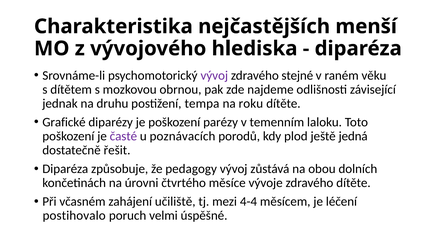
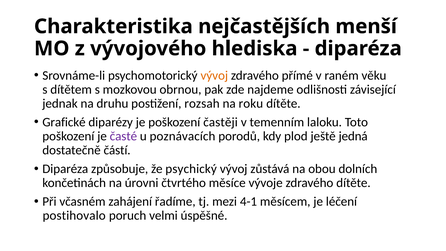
vývoj colour: purple -> orange (214, 75)
stejné: stejné -> přímé (297, 75)
tempa: tempa -> rozsah (202, 103)
parézy: parézy -> častěji (220, 122)
řešit: řešit -> částí (117, 150)
pedagogy: pedagogy -> psychický (191, 169)
učiliště: učiliště -> řadíme (175, 202)
4-4: 4-4 -> 4-1 (248, 202)
